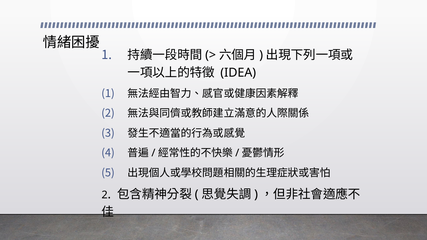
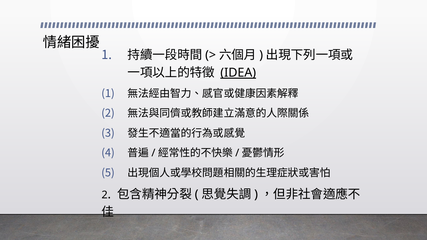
IDEA underline: none -> present (238, 73)
